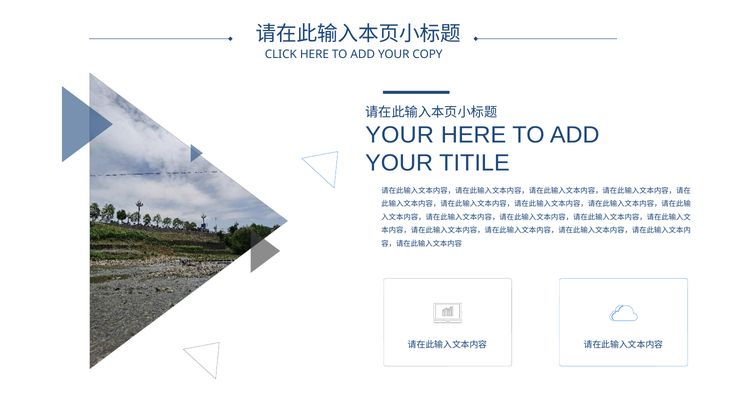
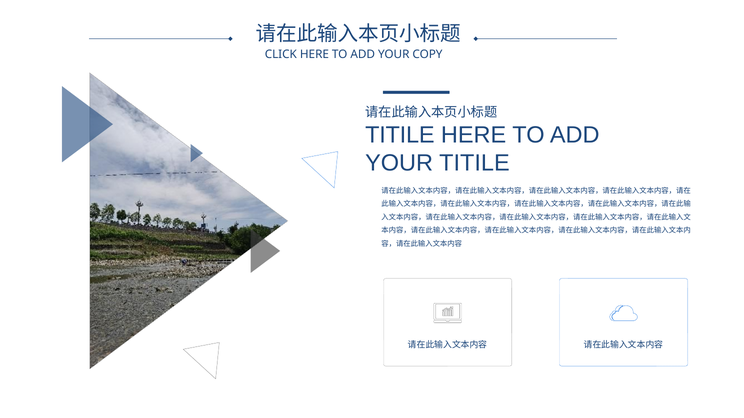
YOUR: YOUR -> TITILE (400, 135)
